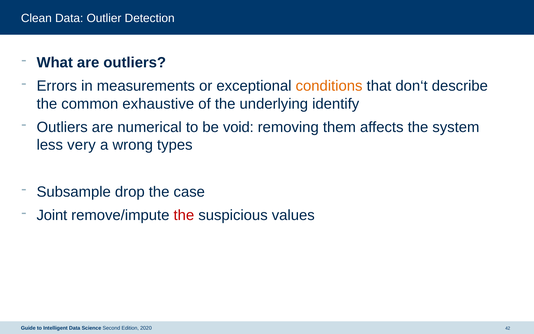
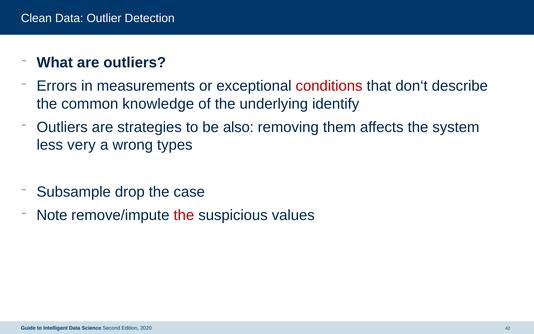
conditions colour: orange -> red (329, 86)
exhaustive: exhaustive -> knowledge (158, 104)
numerical: numerical -> strategies (150, 127)
void: void -> also (238, 127)
Joint: Joint -> Note (52, 215)
